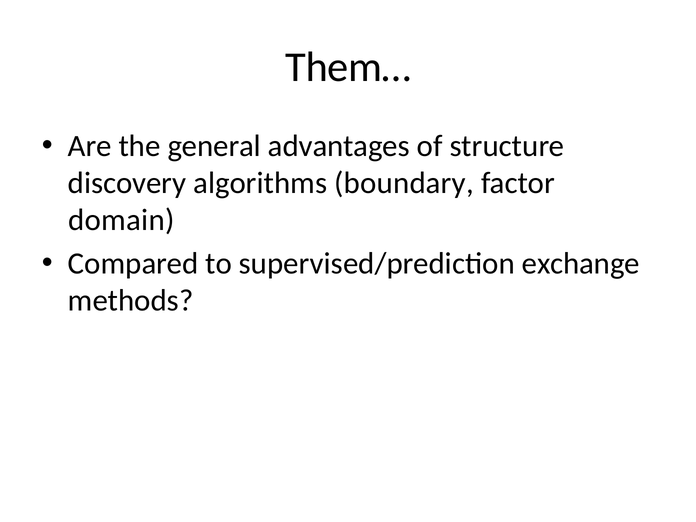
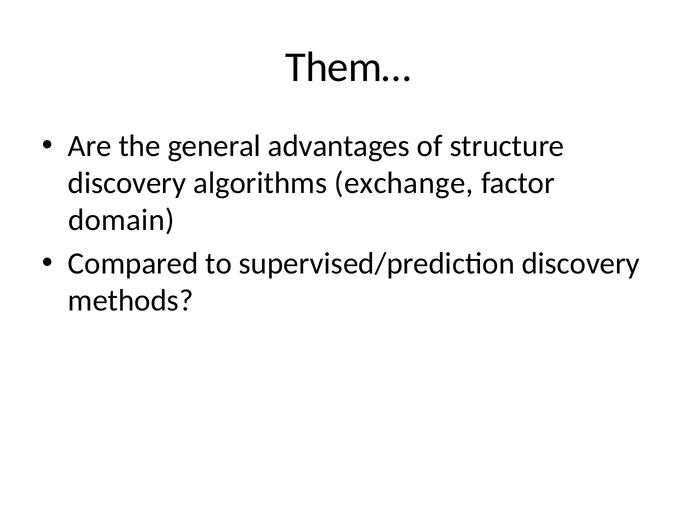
boundary: boundary -> exchange (404, 183)
supervised/prediction exchange: exchange -> discovery (581, 264)
